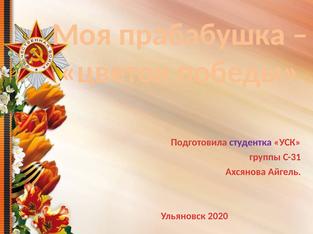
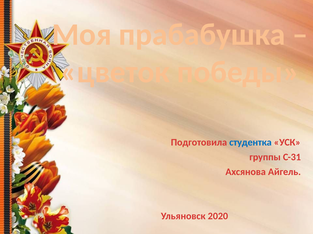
студентка colour: purple -> blue (250, 143)
